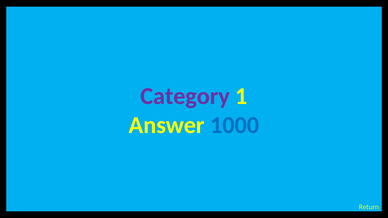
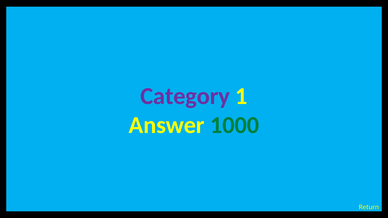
1000 colour: blue -> green (235, 125)
